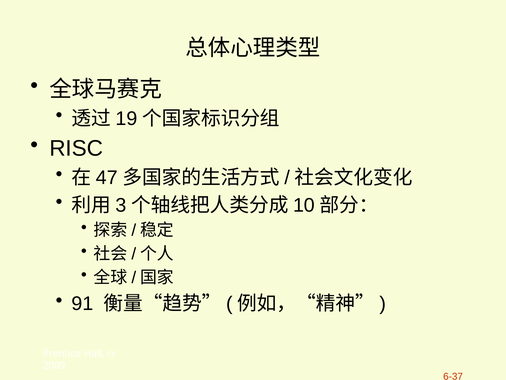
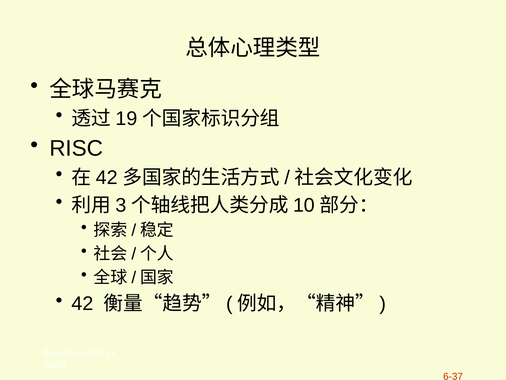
47: 47 -> 42 (107, 177)
91: 91 -> 42 (82, 303)
